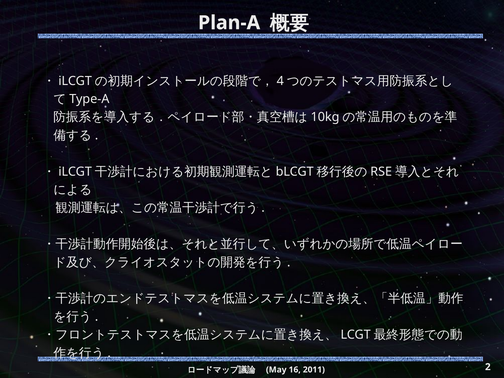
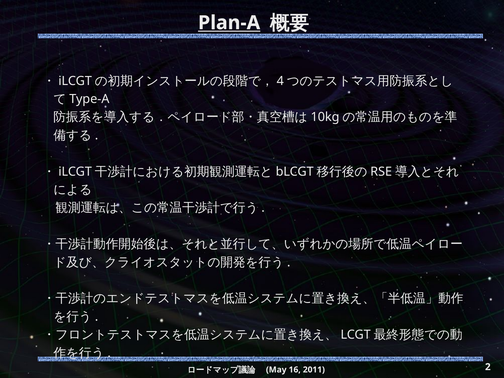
Plan-A underline: none -> present (229, 23)
